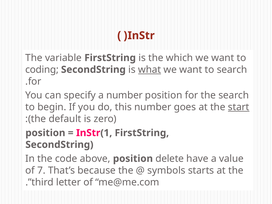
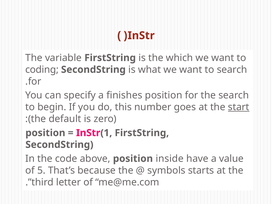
what underline: present -> none (150, 70)
a number: number -> finishes (124, 95)
delete: delete -> inside (170, 159)
7: 7 -> 5 (41, 170)
